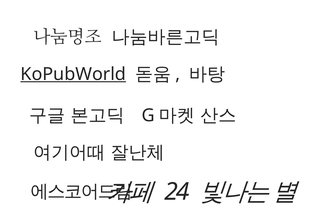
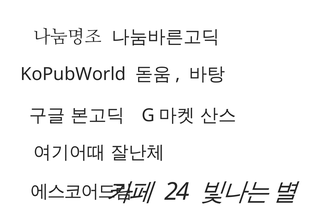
KoPubWorld underline: present -> none (73, 74)
